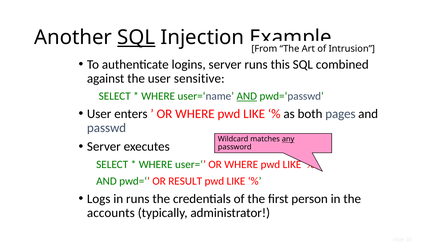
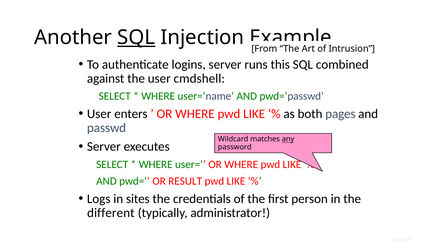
sensitive: sensitive -> cmdshell (199, 78)
AND underline: present -> none (247, 96)
in runs: runs -> sites (138, 199)
accounts: accounts -> different (111, 213)
